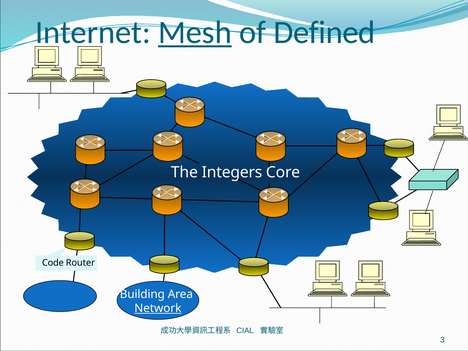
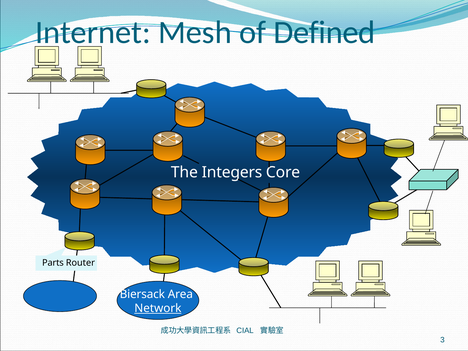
Mesh underline: present -> none (195, 32)
Code: Code -> Parts (53, 263)
Building: Building -> Biersack (142, 294)
